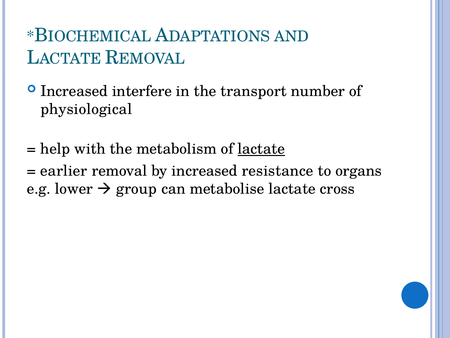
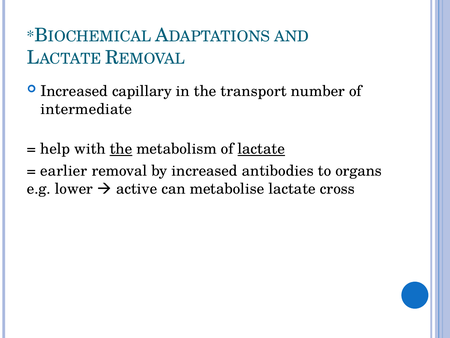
interfere: interfere -> capillary (142, 91)
physiological: physiological -> intermediate (86, 109)
the underline: none -> present (121, 149)
resistance: resistance -> antibodies (278, 171)
group: group -> active (137, 189)
